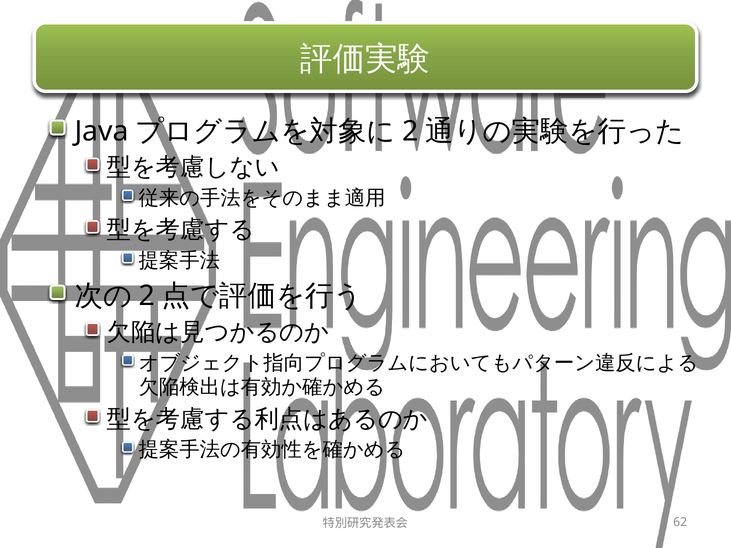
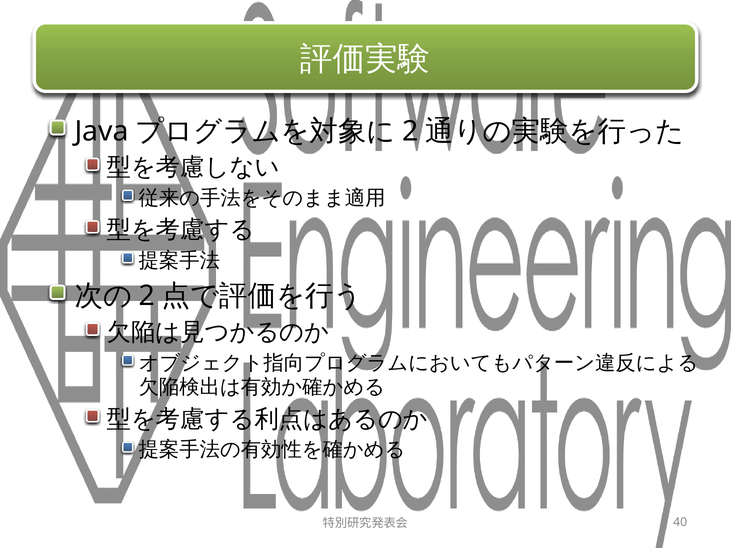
62: 62 -> 40 (680, 523)
